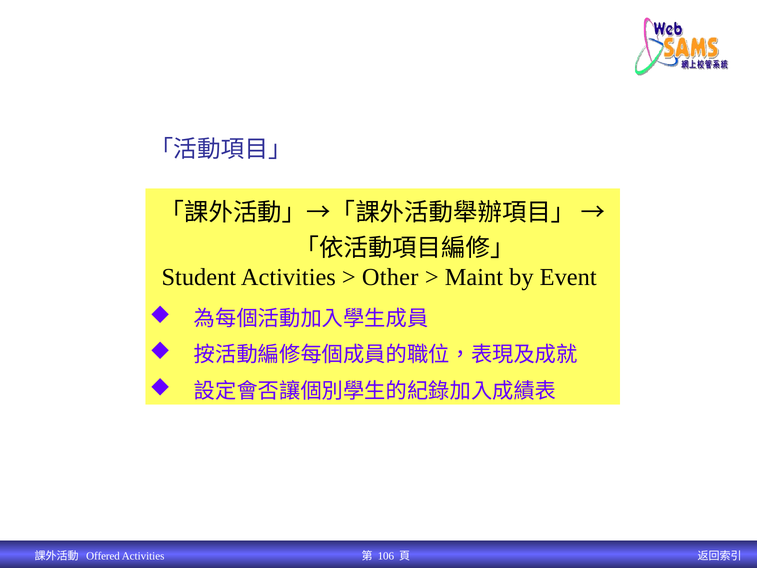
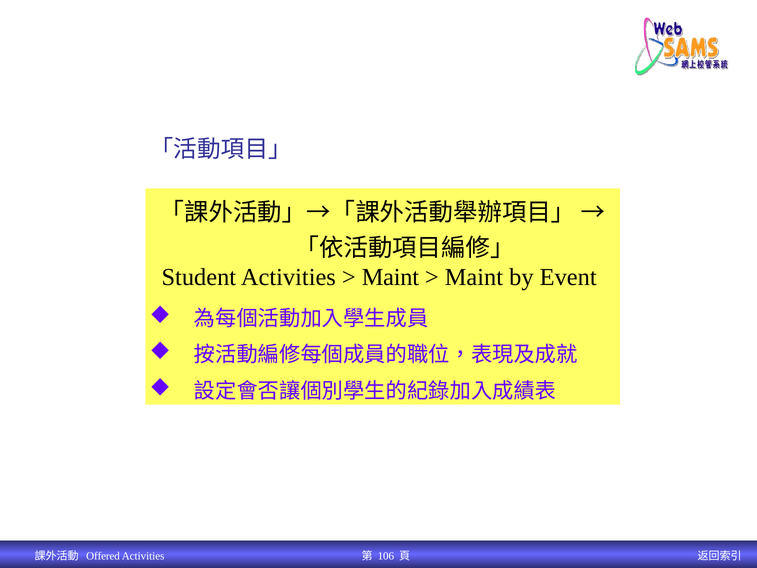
Other: Other -> Maint (390, 277)
